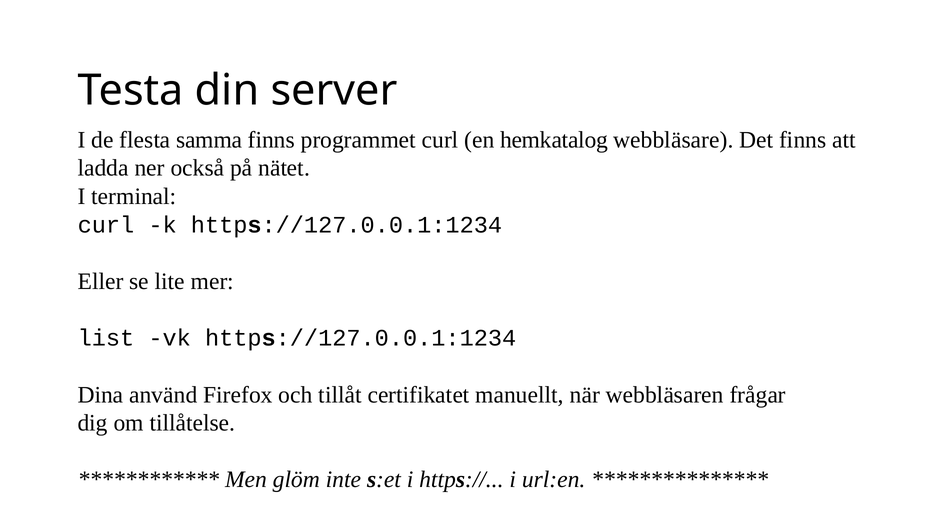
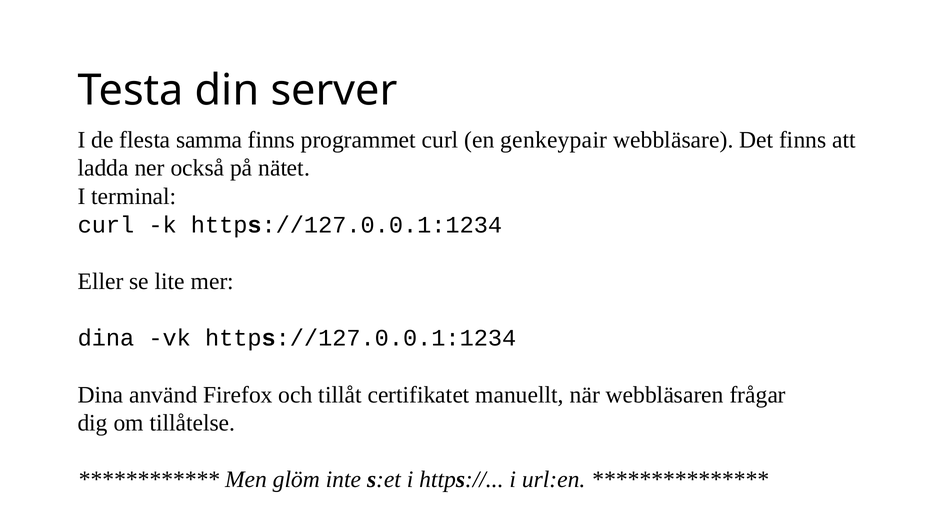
hemkatalog: hemkatalog -> genkeypair (554, 140)
list: list -> dina (106, 338)
